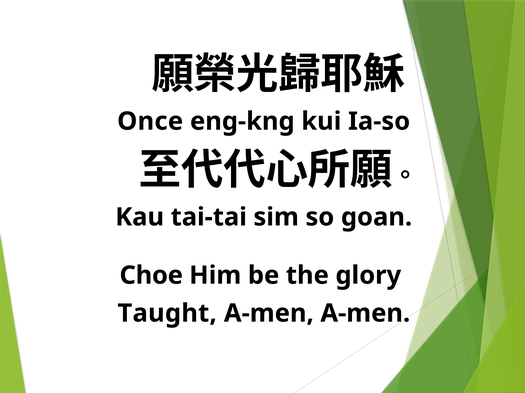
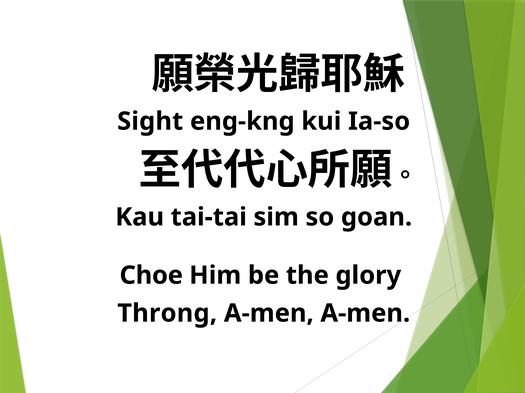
Once: Once -> Sight (150, 122)
Taught: Taught -> Throng (167, 314)
